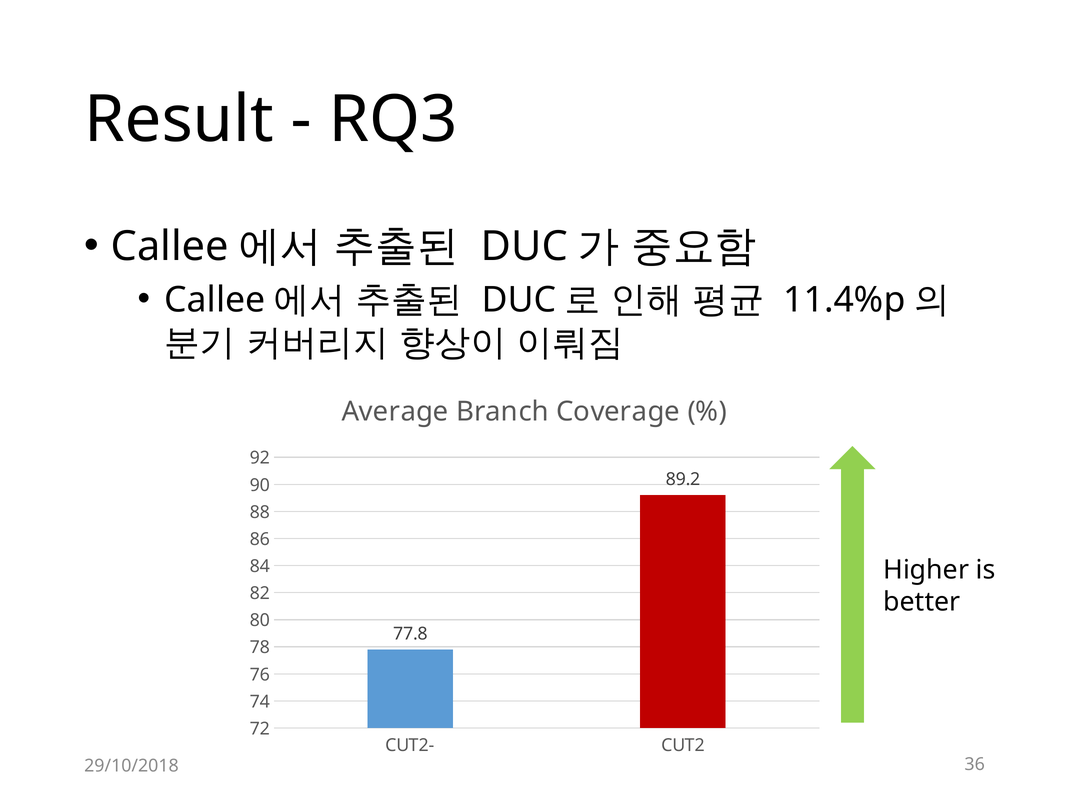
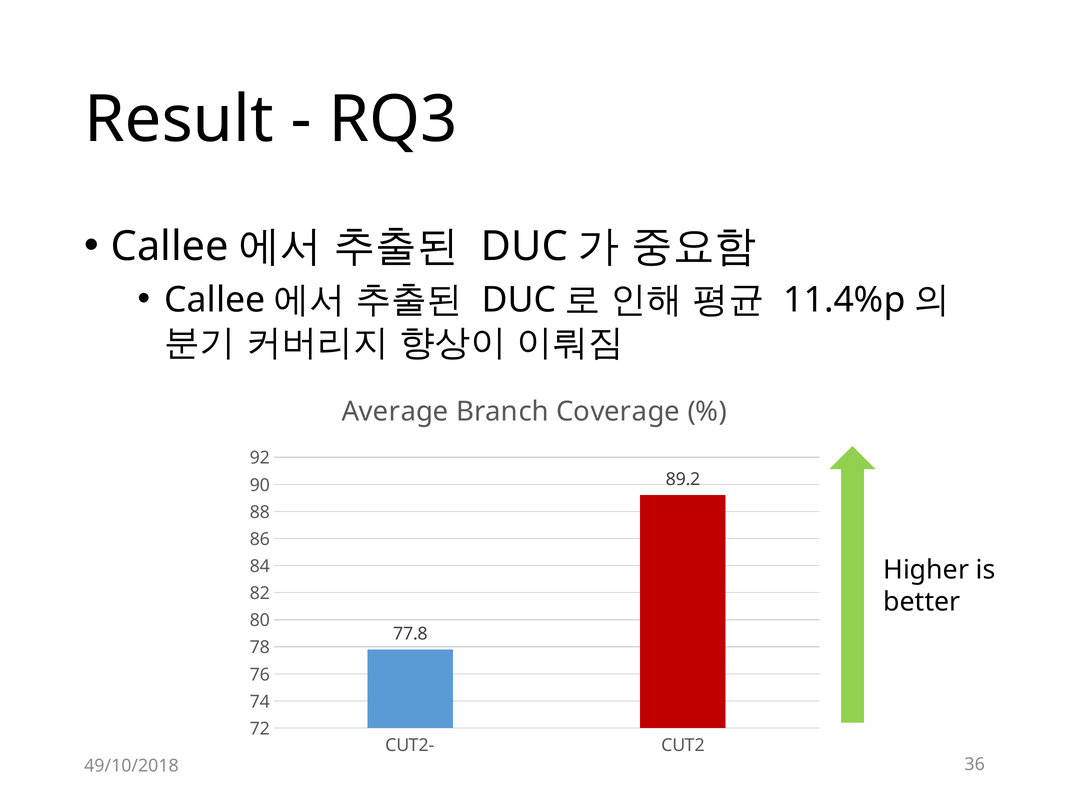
29/10/2018: 29/10/2018 -> 49/10/2018 (131, 766)
